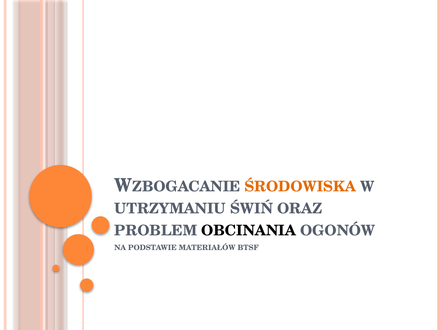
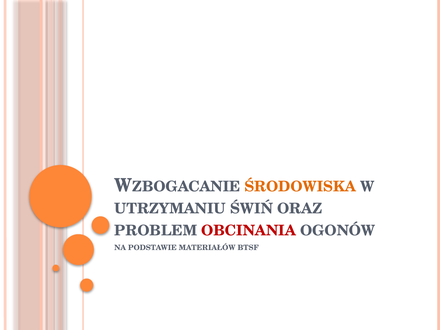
OBCINANIA colour: black -> red (249, 231)
